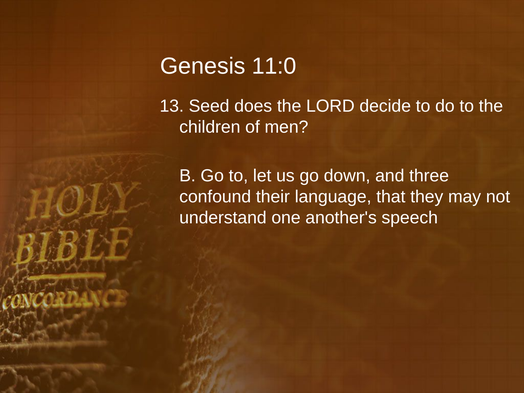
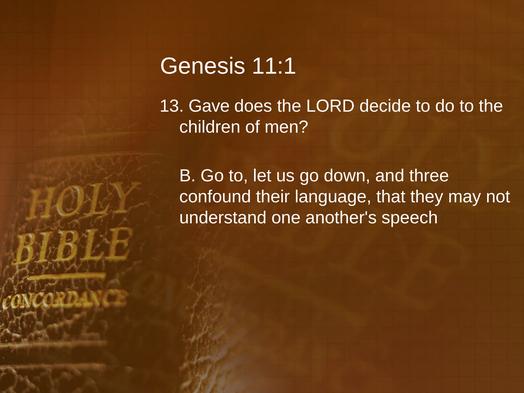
11:0: 11:0 -> 11:1 (274, 66)
Seed: Seed -> Gave (209, 106)
